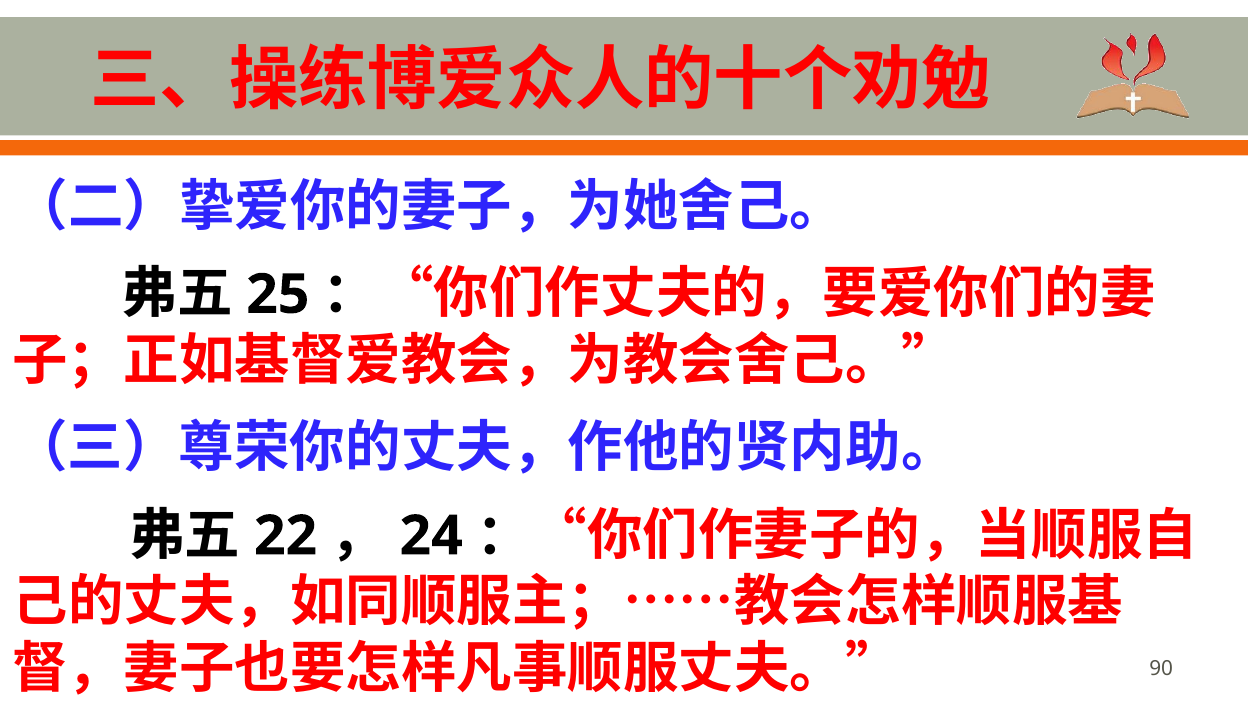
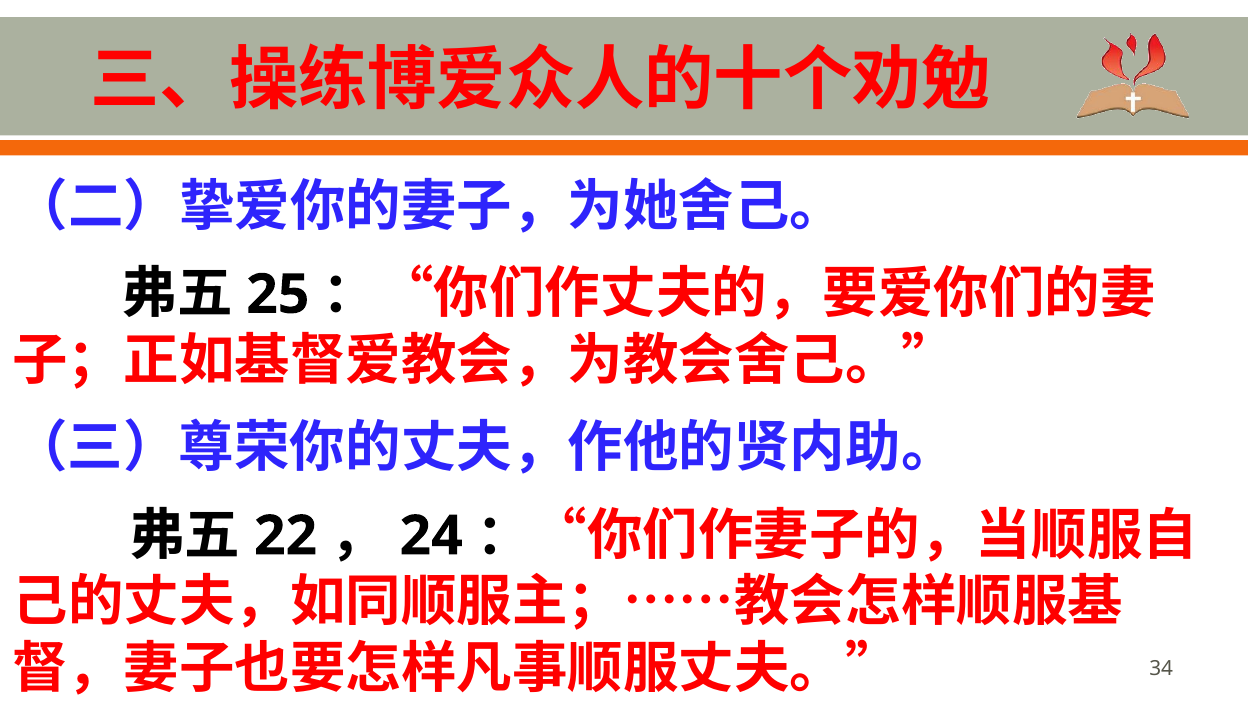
90: 90 -> 34 (1161, 669)
